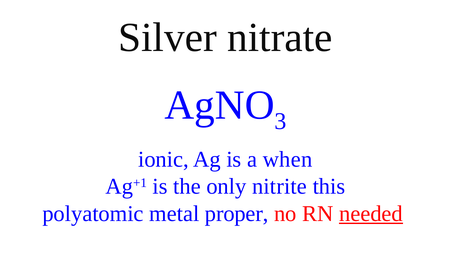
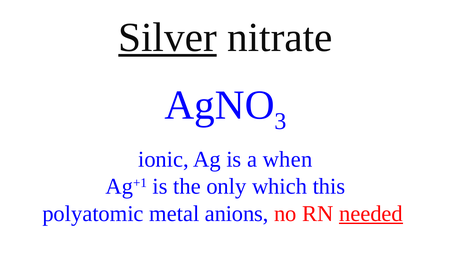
Silver underline: none -> present (168, 38)
nitrite: nitrite -> which (280, 186)
proper: proper -> anions (237, 213)
